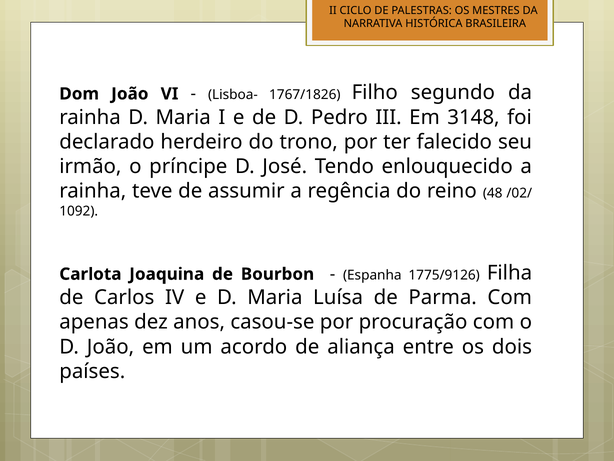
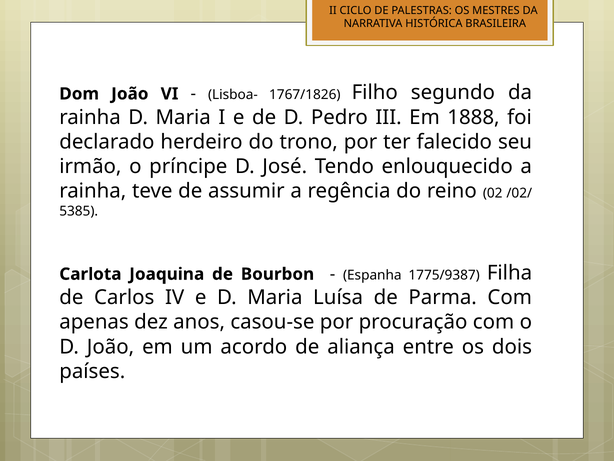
3148: 3148 -> 1888 (473, 117)
48: 48 -> 02 (493, 193)
1092: 1092 -> 5385 (79, 211)
1775/9126: 1775/9126 -> 1775/9387 (444, 275)
